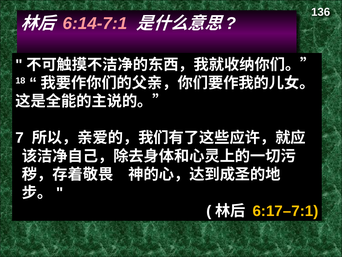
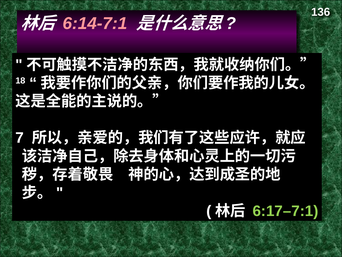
6:17–7:1 colour: yellow -> light green (285, 211)
